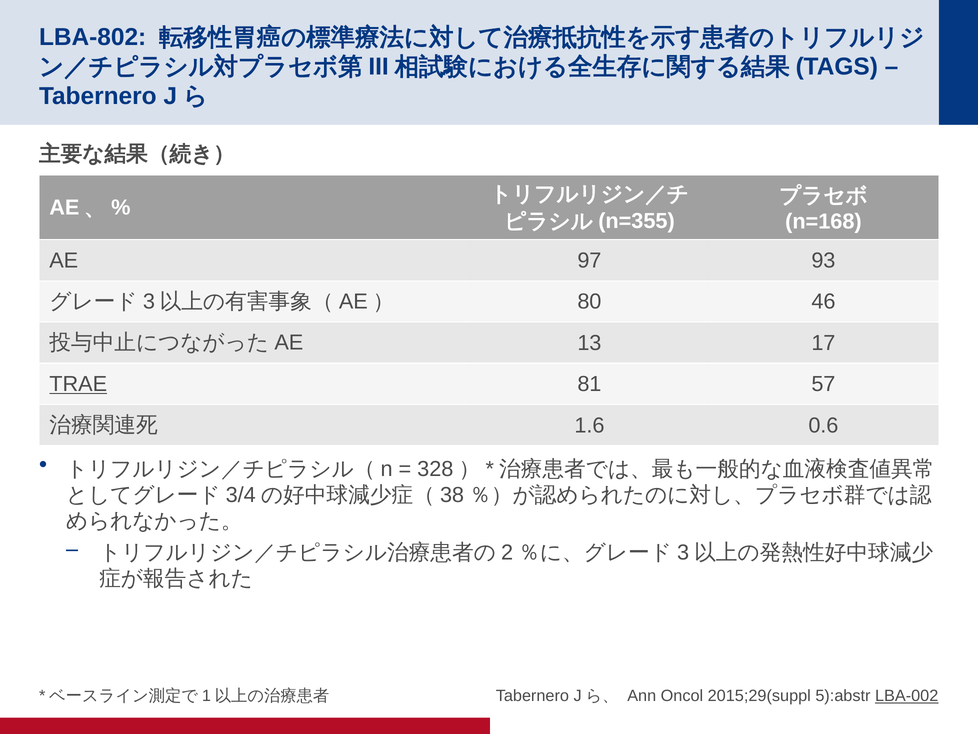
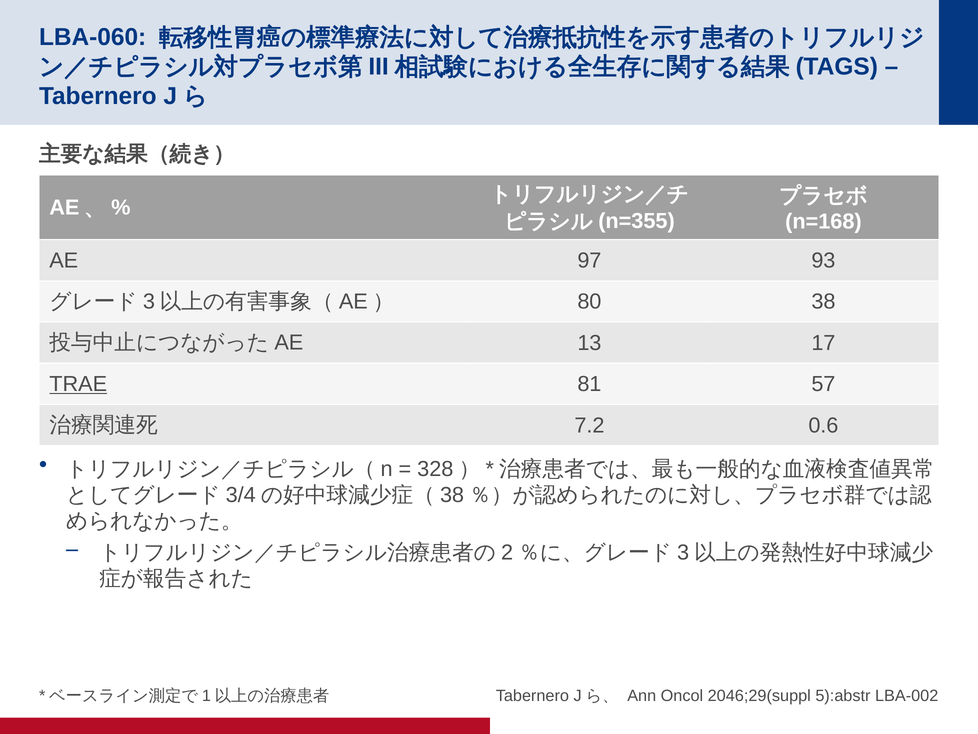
LBA-802: LBA-802 -> LBA-060 (93, 37)
46: 46 -> 38 (823, 302)
1.6: 1.6 -> 7.2 (589, 425)
2015;29(suppl: 2015;29(suppl -> 2046;29(suppl (759, 695)
LBA-002 underline: present -> none (907, 695)
